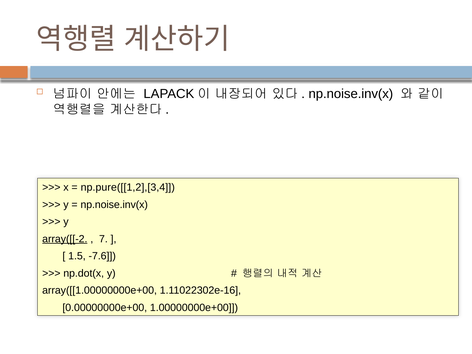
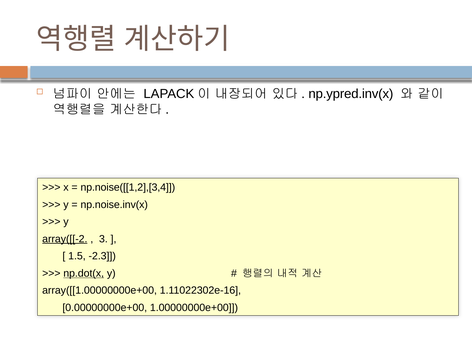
np.noise.inv(x: np.noise.inv(x -> np.ypred.inv(x (351, 94)
np.pure([[1,2],[3,4: np.pure([[1,2],[3,4 -> np.noise([[1,2],[3,4 (128, 187)
7: 7 -> 3 (103, 239)
-7.6: -7.6 -> -2.3 (102, 256)
np.dot(x underline: none -> present (84, 273)
